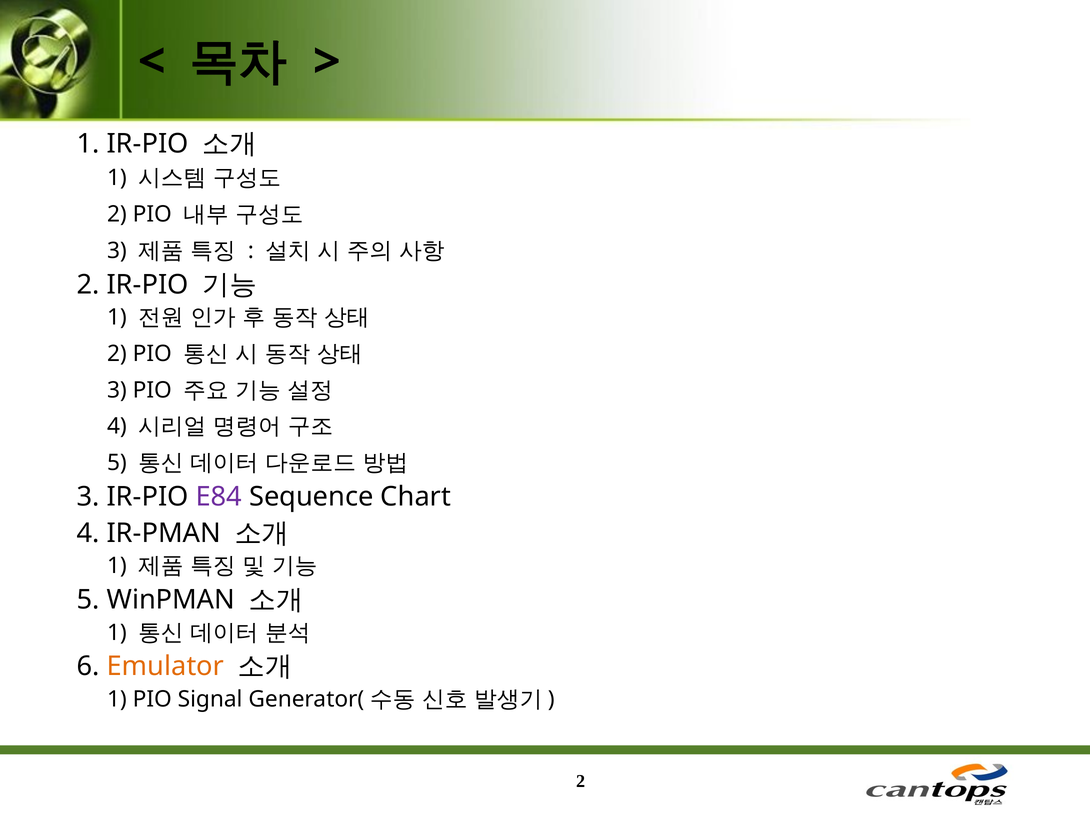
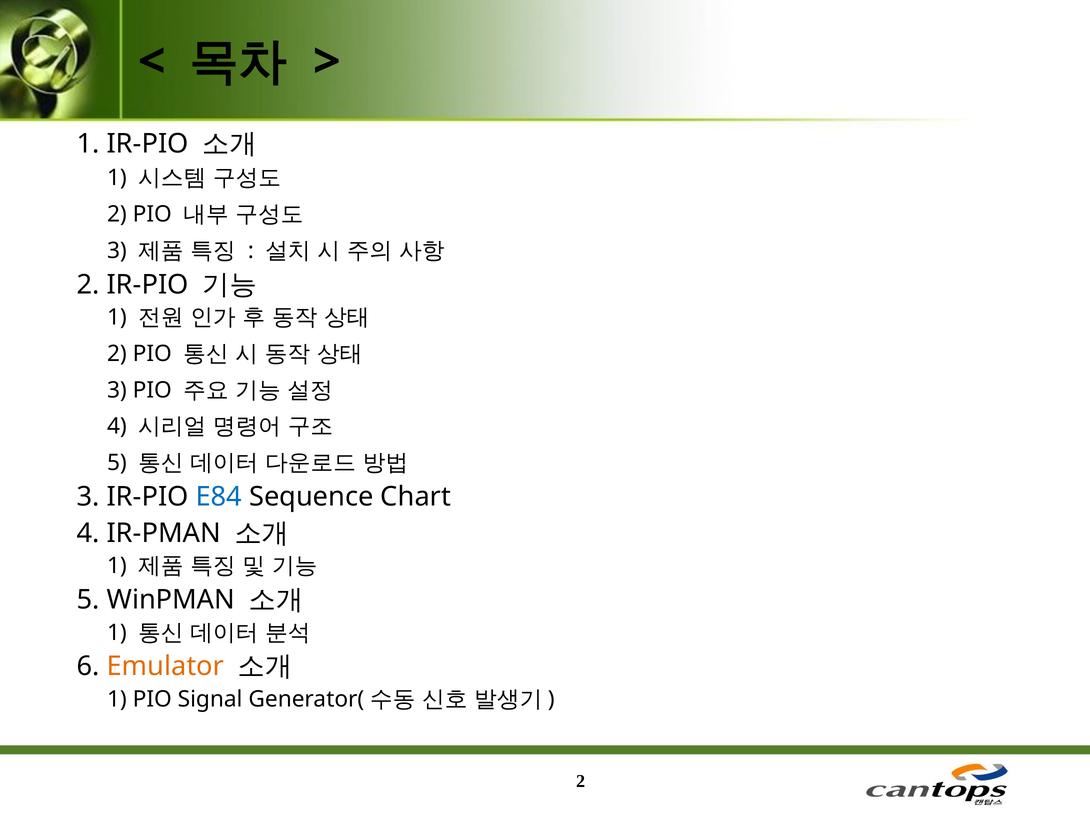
E84 colour: purple -> blue (219, 496)
